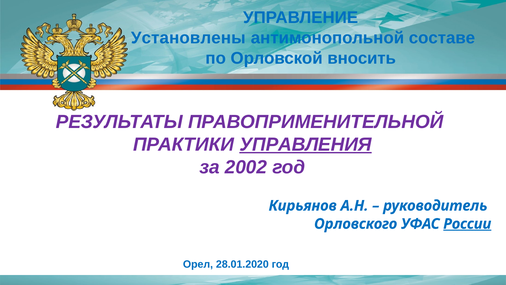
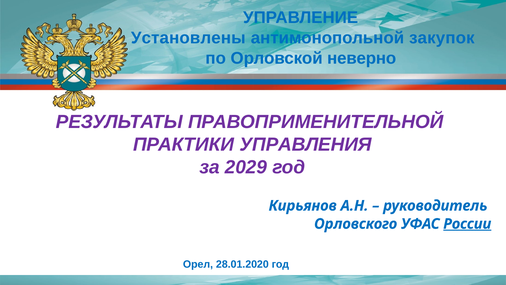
составе: составе -> закупок (442, 38)
вносить: вносить -> неверно (362, 58)
УПРАВЛЕНИЯ underline: present -> none (306, 144)
2002: 2002 -> 2029 (246, 167)
